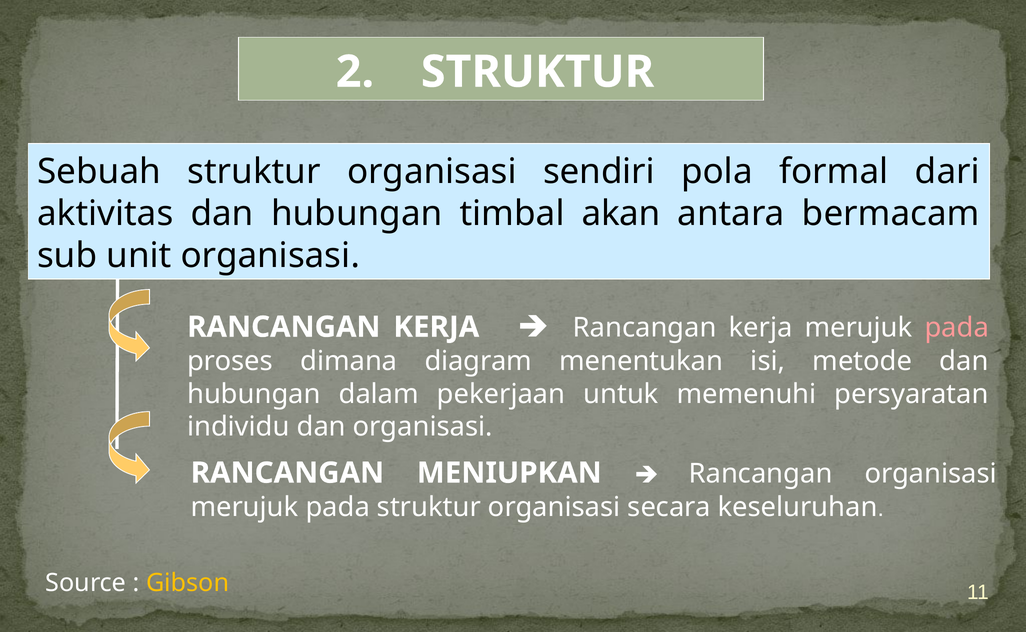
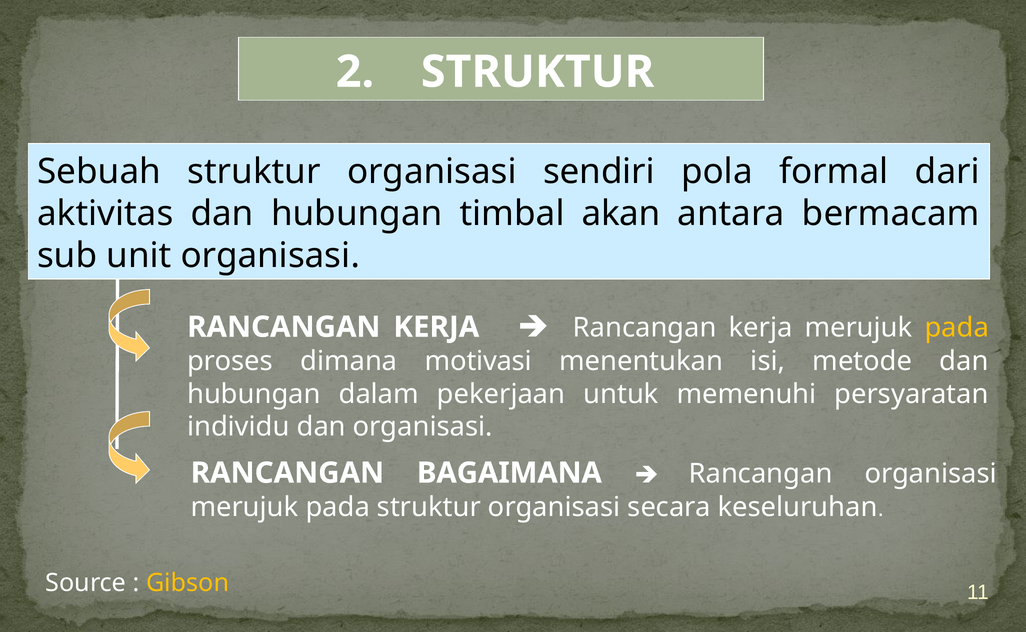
pada colour: pink -> yellow (957, 327)
diagram: diagram -> motivasi (478, 361)
MENIUPKAN: MENIUPKAN -> BAGAIMANA (509, 472)
